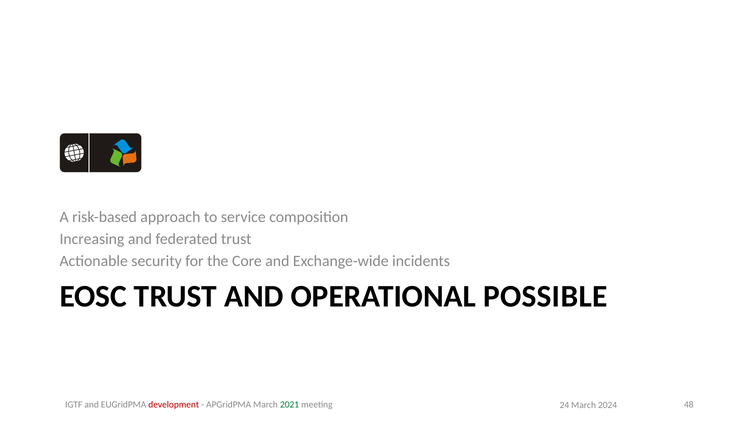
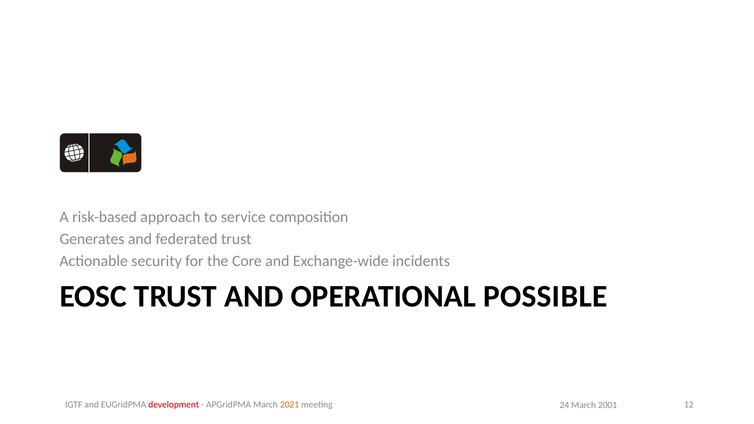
Increasing: Increasing -> Generates (92, 239)
2021 colour: green -> orange (290, 405)
48: 48 -> 12 (689, 405)
2024: 2024 -> 2001 (608, 405)
